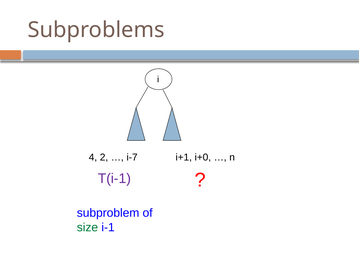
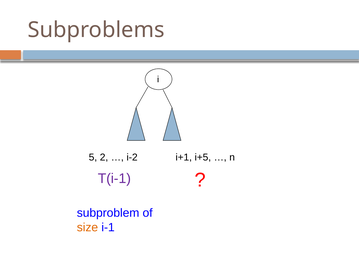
4: 4 -> 5 (93, 157)
i-7: i-7 -> i-2 (132, 157)
i+0: i+0 -> i+5 (203, 157)
size colour: green -> orange (87, 228)
